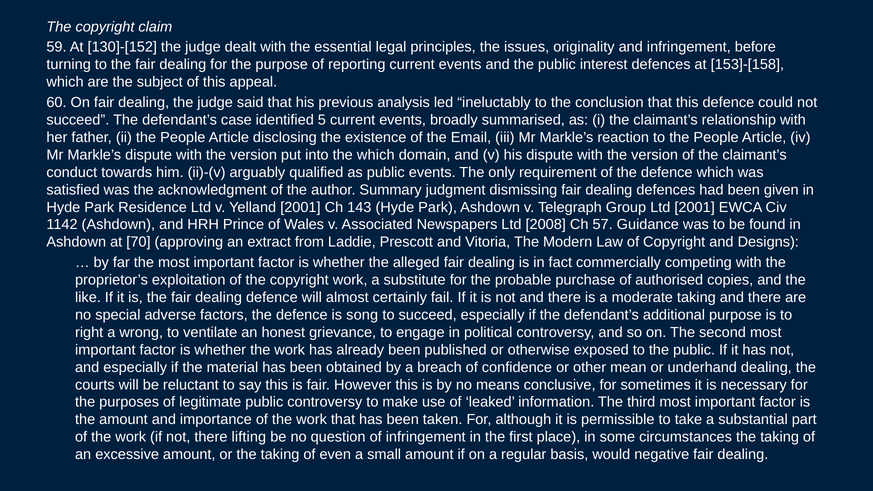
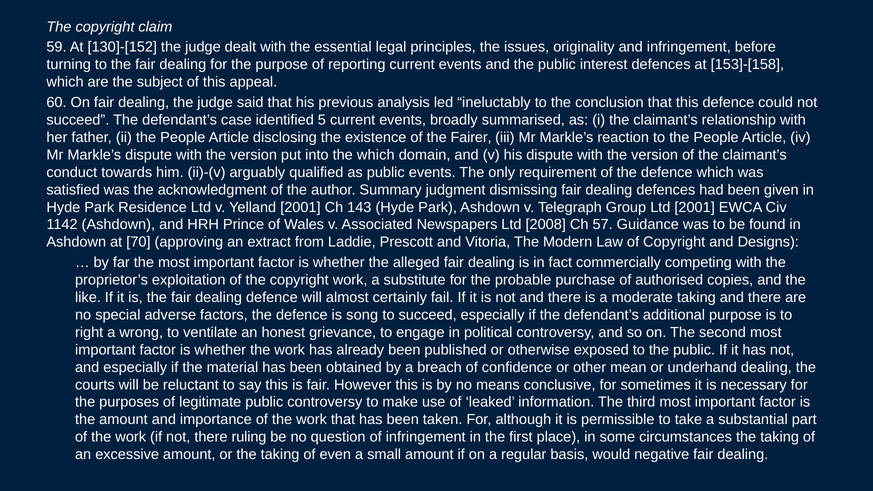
Email: Email -> Fairer (471, 137)
lifting: lifting -> ruling (249, 437)
